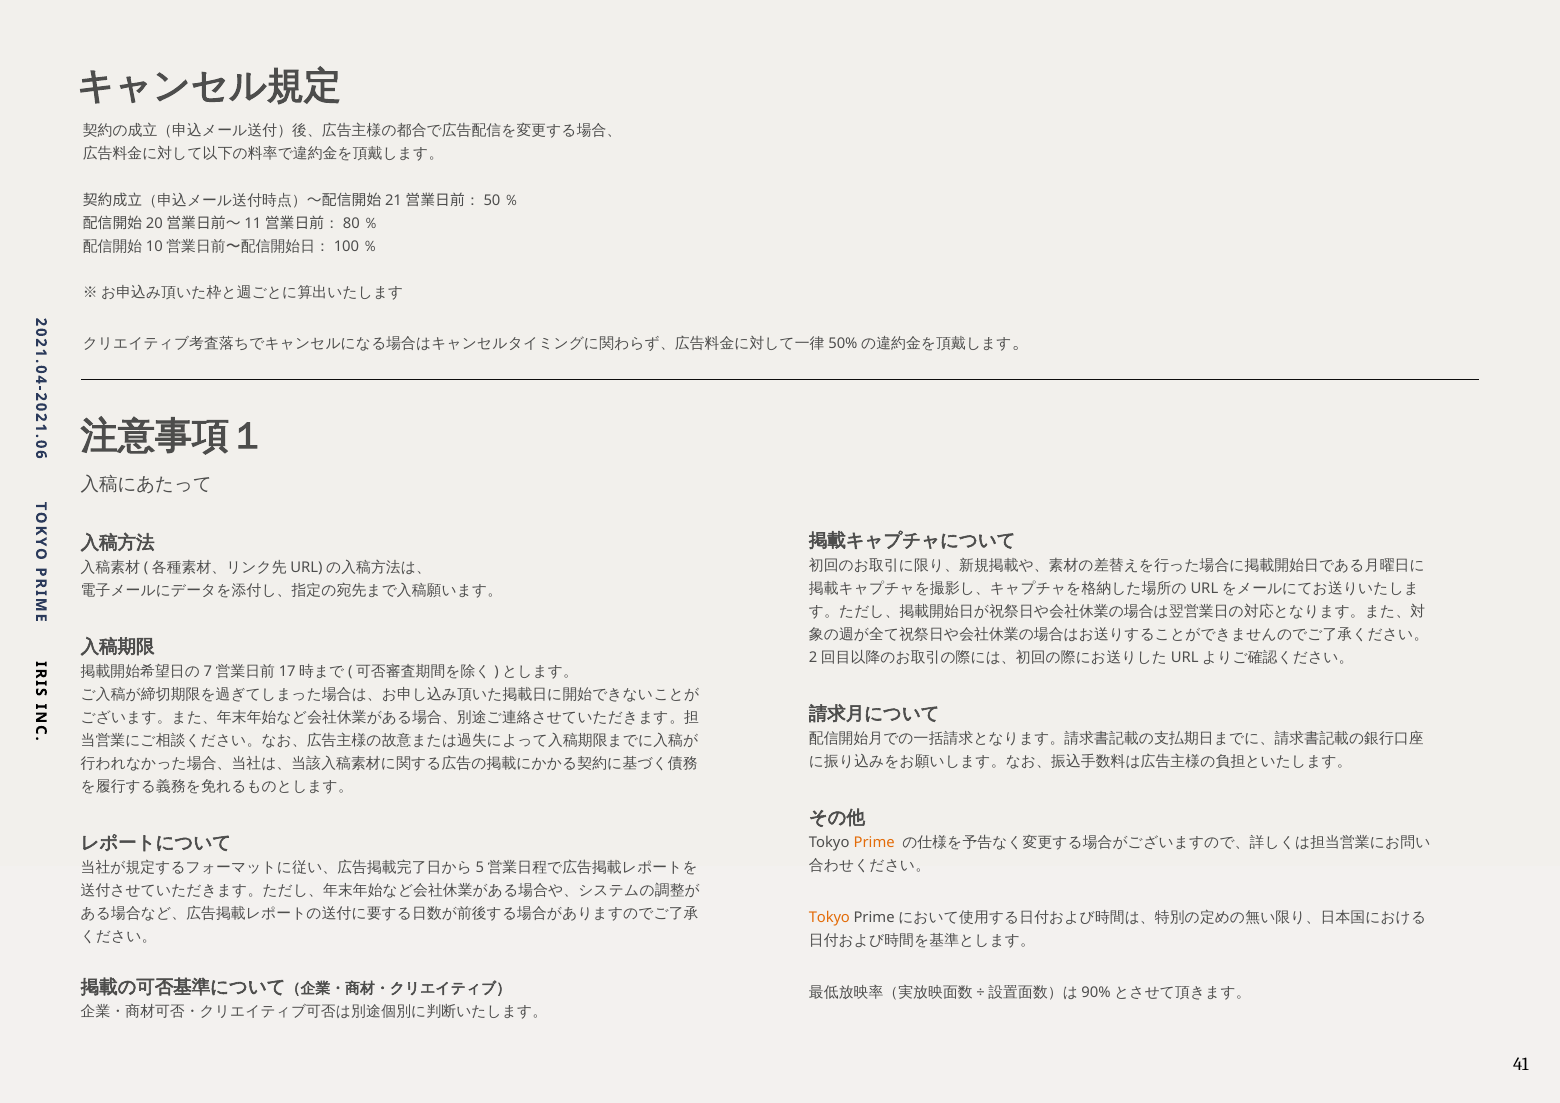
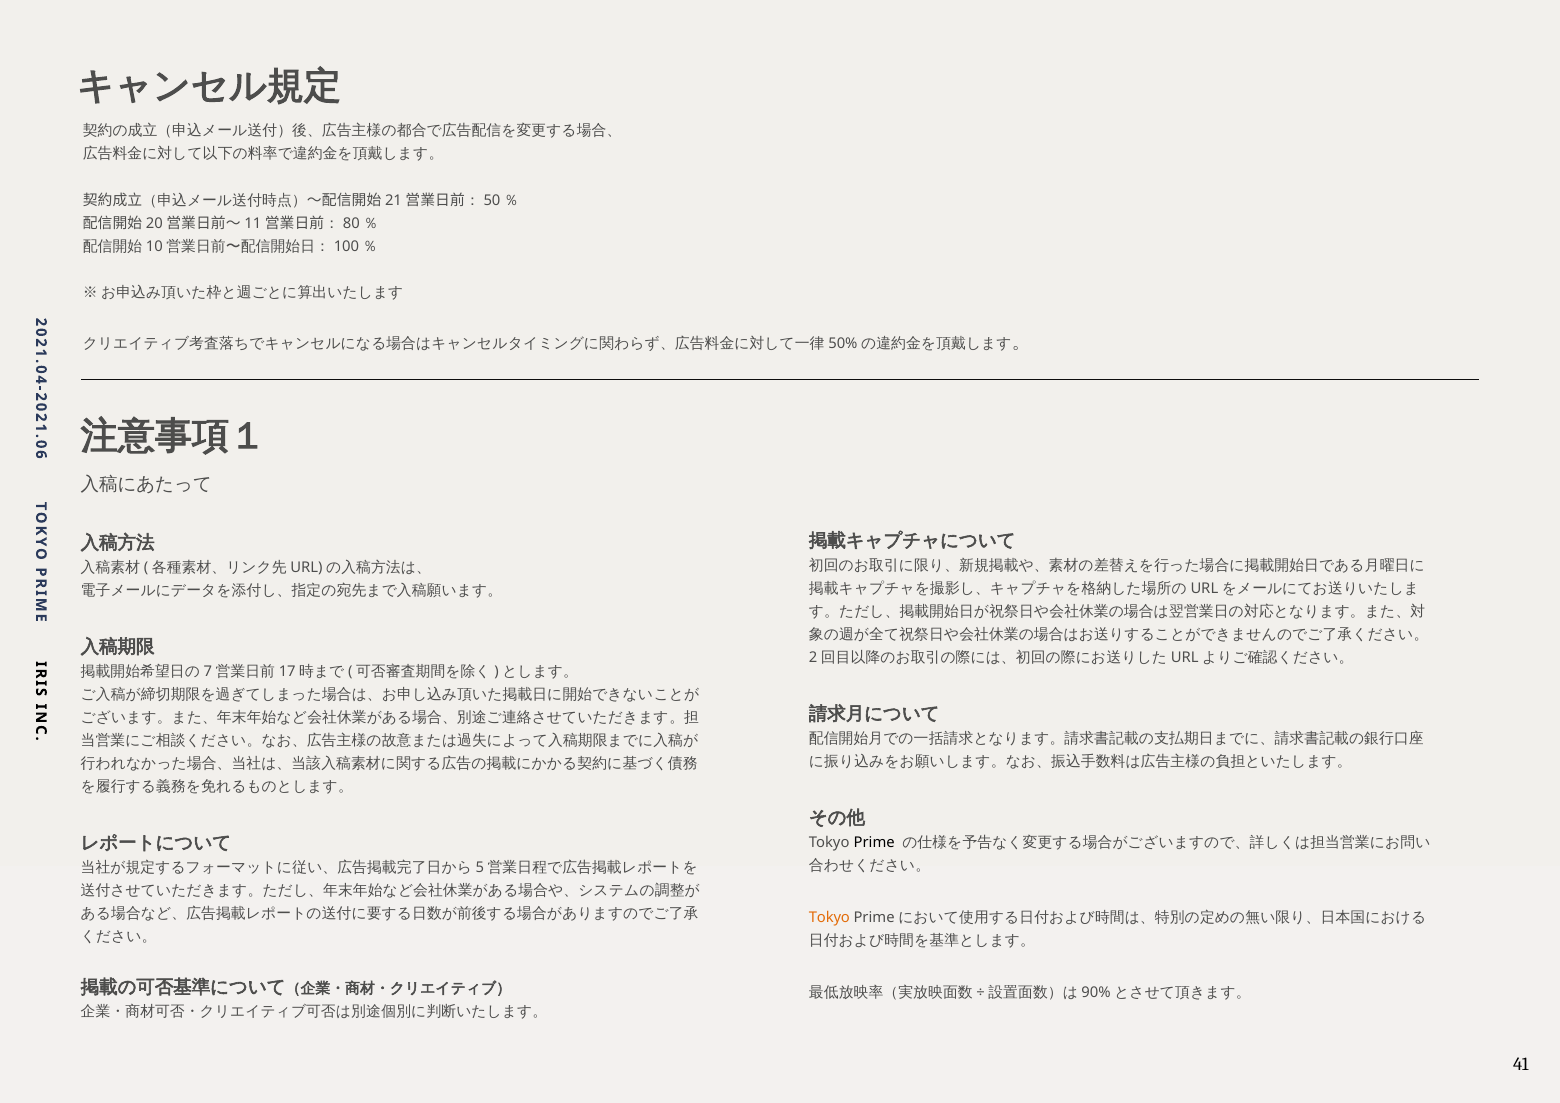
Prime colour: orange -> black (874, 843)
